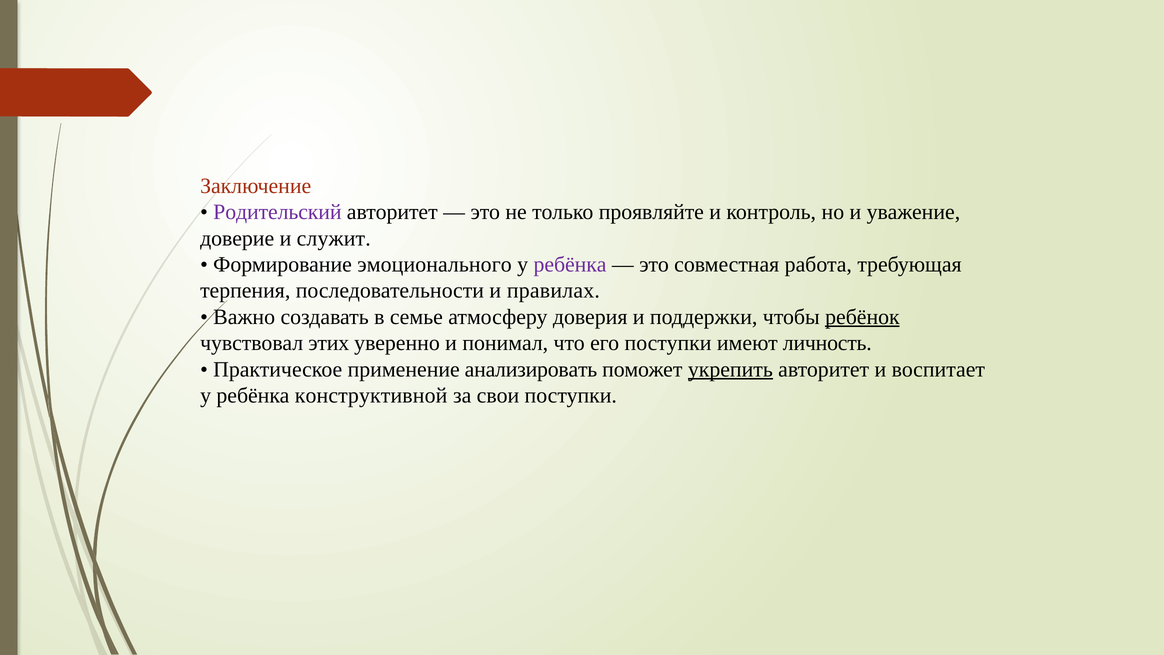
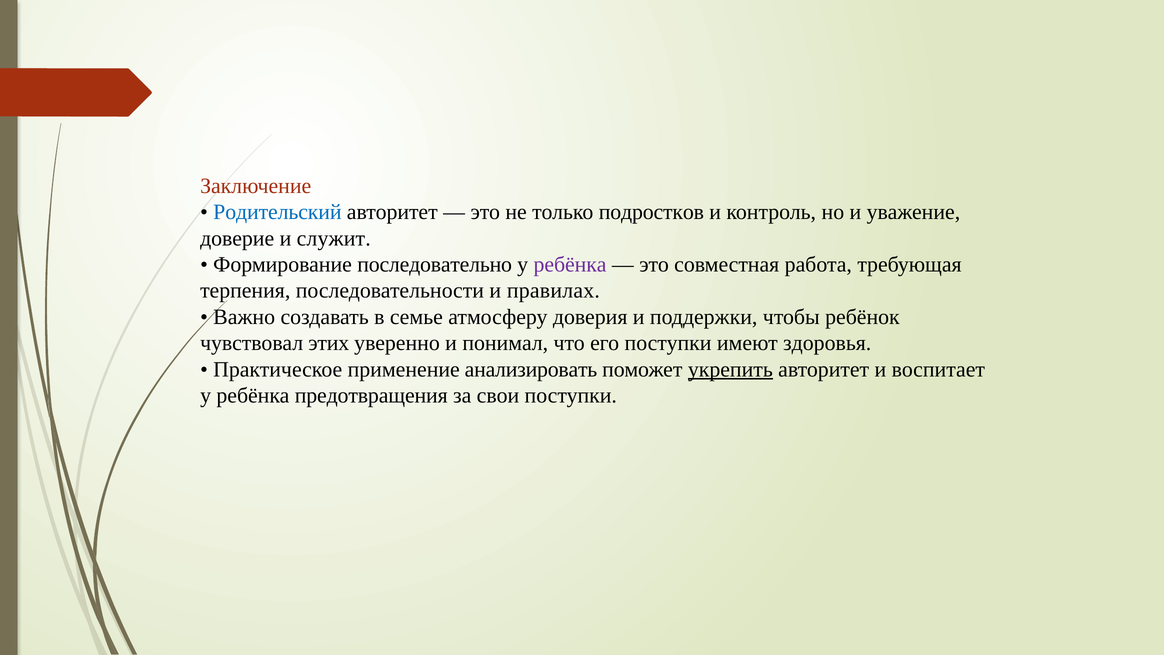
Родительский colour: purple -> blue (277, 212)
проявляйте: проявляйте -> подростков (651, 212)
эмоционального: эмоционального -> последовательно (435, 264)
ребёнок underline: present -> none (862, 317)
личность: личность -> здоровья (827, 343)
конструктивной: конструктивной -> предотвращения (371, 395)
